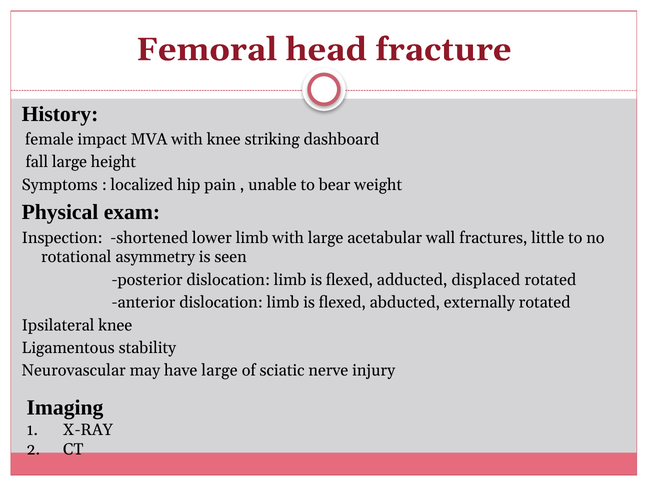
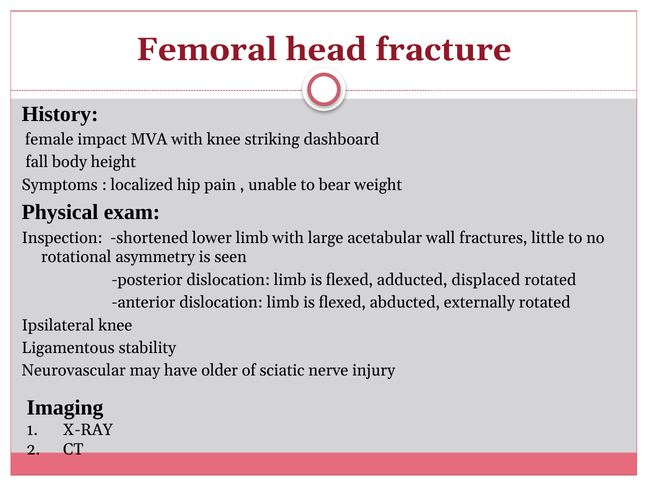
fall large: large -> body (70, 162)
have large: large -> older (220, 371)
